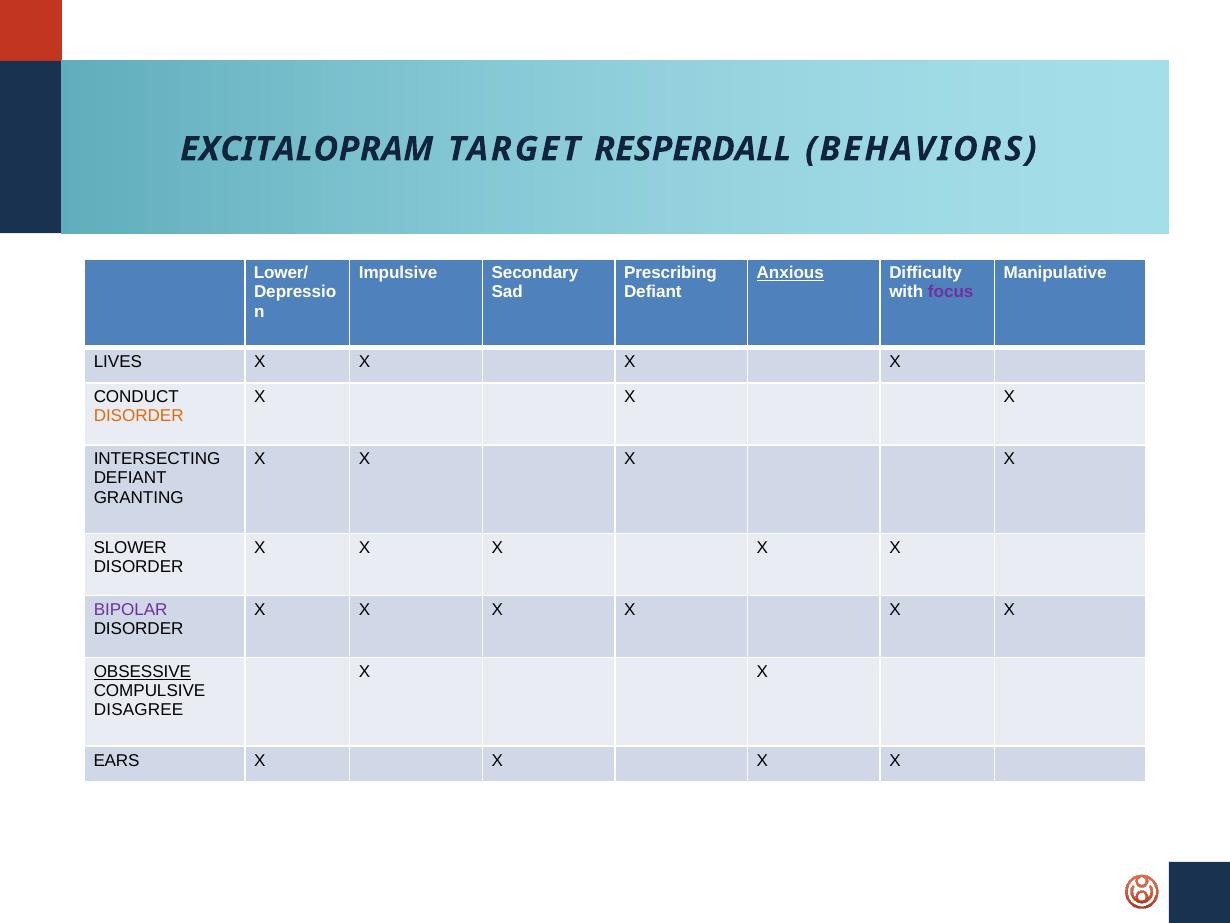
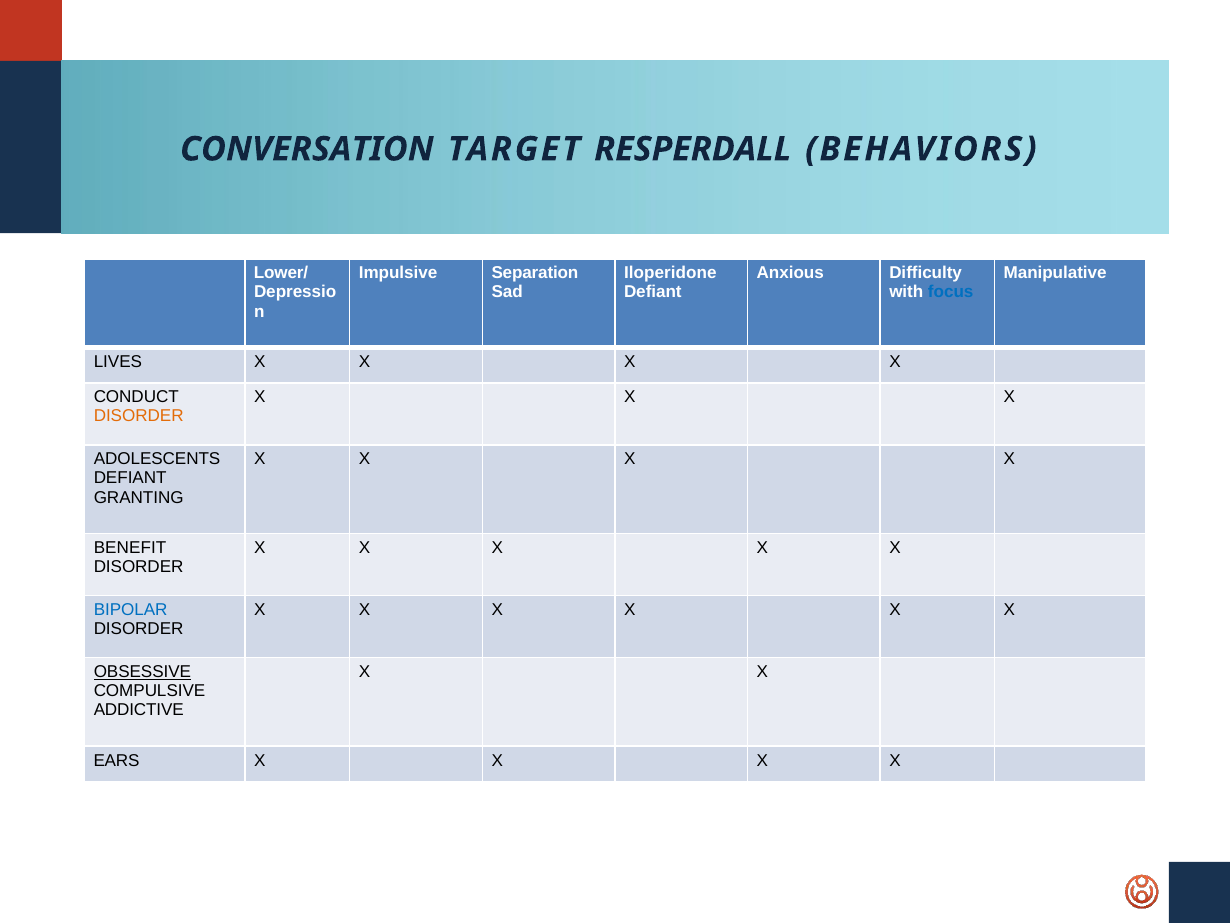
EXCITALOPRAM: EXCITALOPRAM -> CONVERSATION (307, 149)
Secondary: Secondary -> Separation (535, 273)
Prescribing: Prescribing -> Iloperidone (670, 273)
Anxious underline: present -> none (790, 273)
focus colour: purple -> blue (951, 292)
INTERSECTING: INTERSECTING -> ADOLESCENTS (157, 459)
SLOWER: SLOWER -> BENEFIT (130, 548)
BIPOLAR colour: purple -> blue (131, 610)
DISAGREE: DISAGREE -> ADDICTIVE (139, 710)
